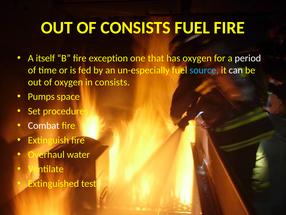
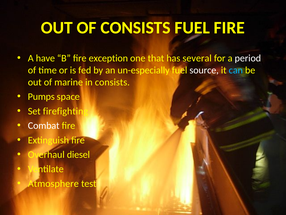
itself: itself -> have (45, 58)
has oxygen: oxygen -> several (197, 58)
source colour: light blue -> white (204, 70)
can colour: white -> light blue (236, 70)
of oxygen: oxygen -> marine (69, 82)
procedures: procedures -> firefighting (65, 111)
water: water -> diesel (78, 154)
Extinguished: Extinguished -> Atmosphere (53, 183)
